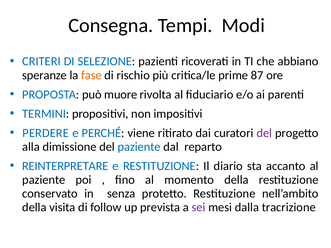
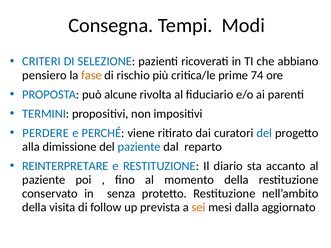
speranze: speranze -> pensiero (44, 75)
87: 87 -> 74 (257, 75)
muore: muore -> alcune (121, 95)
del colour: purple -> blue (264, 133)
sei colour: purple -> orange (199, 208)
tracrizione: tracrizione -> aggiornato (289, 208)
